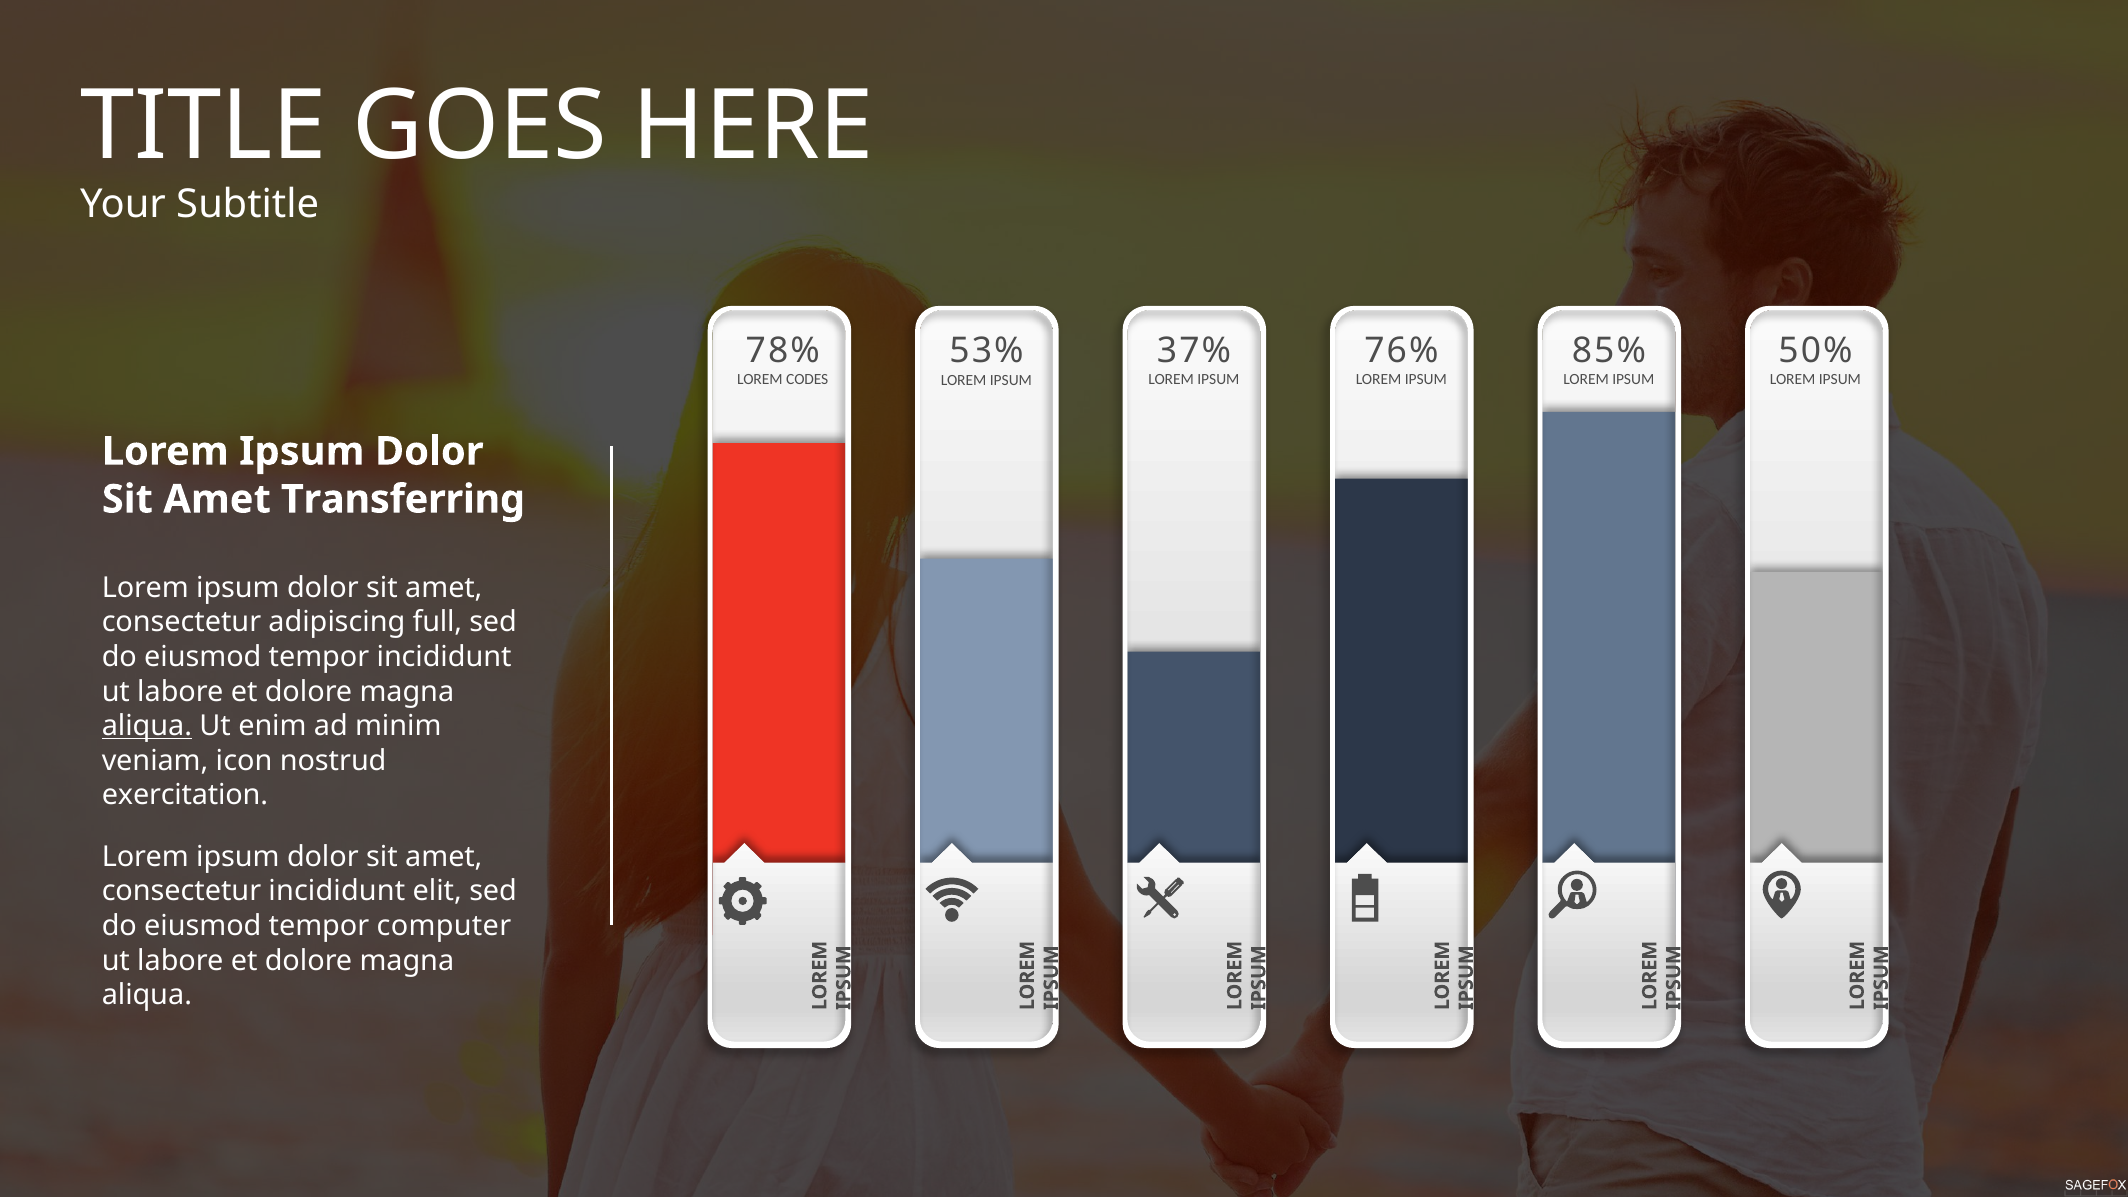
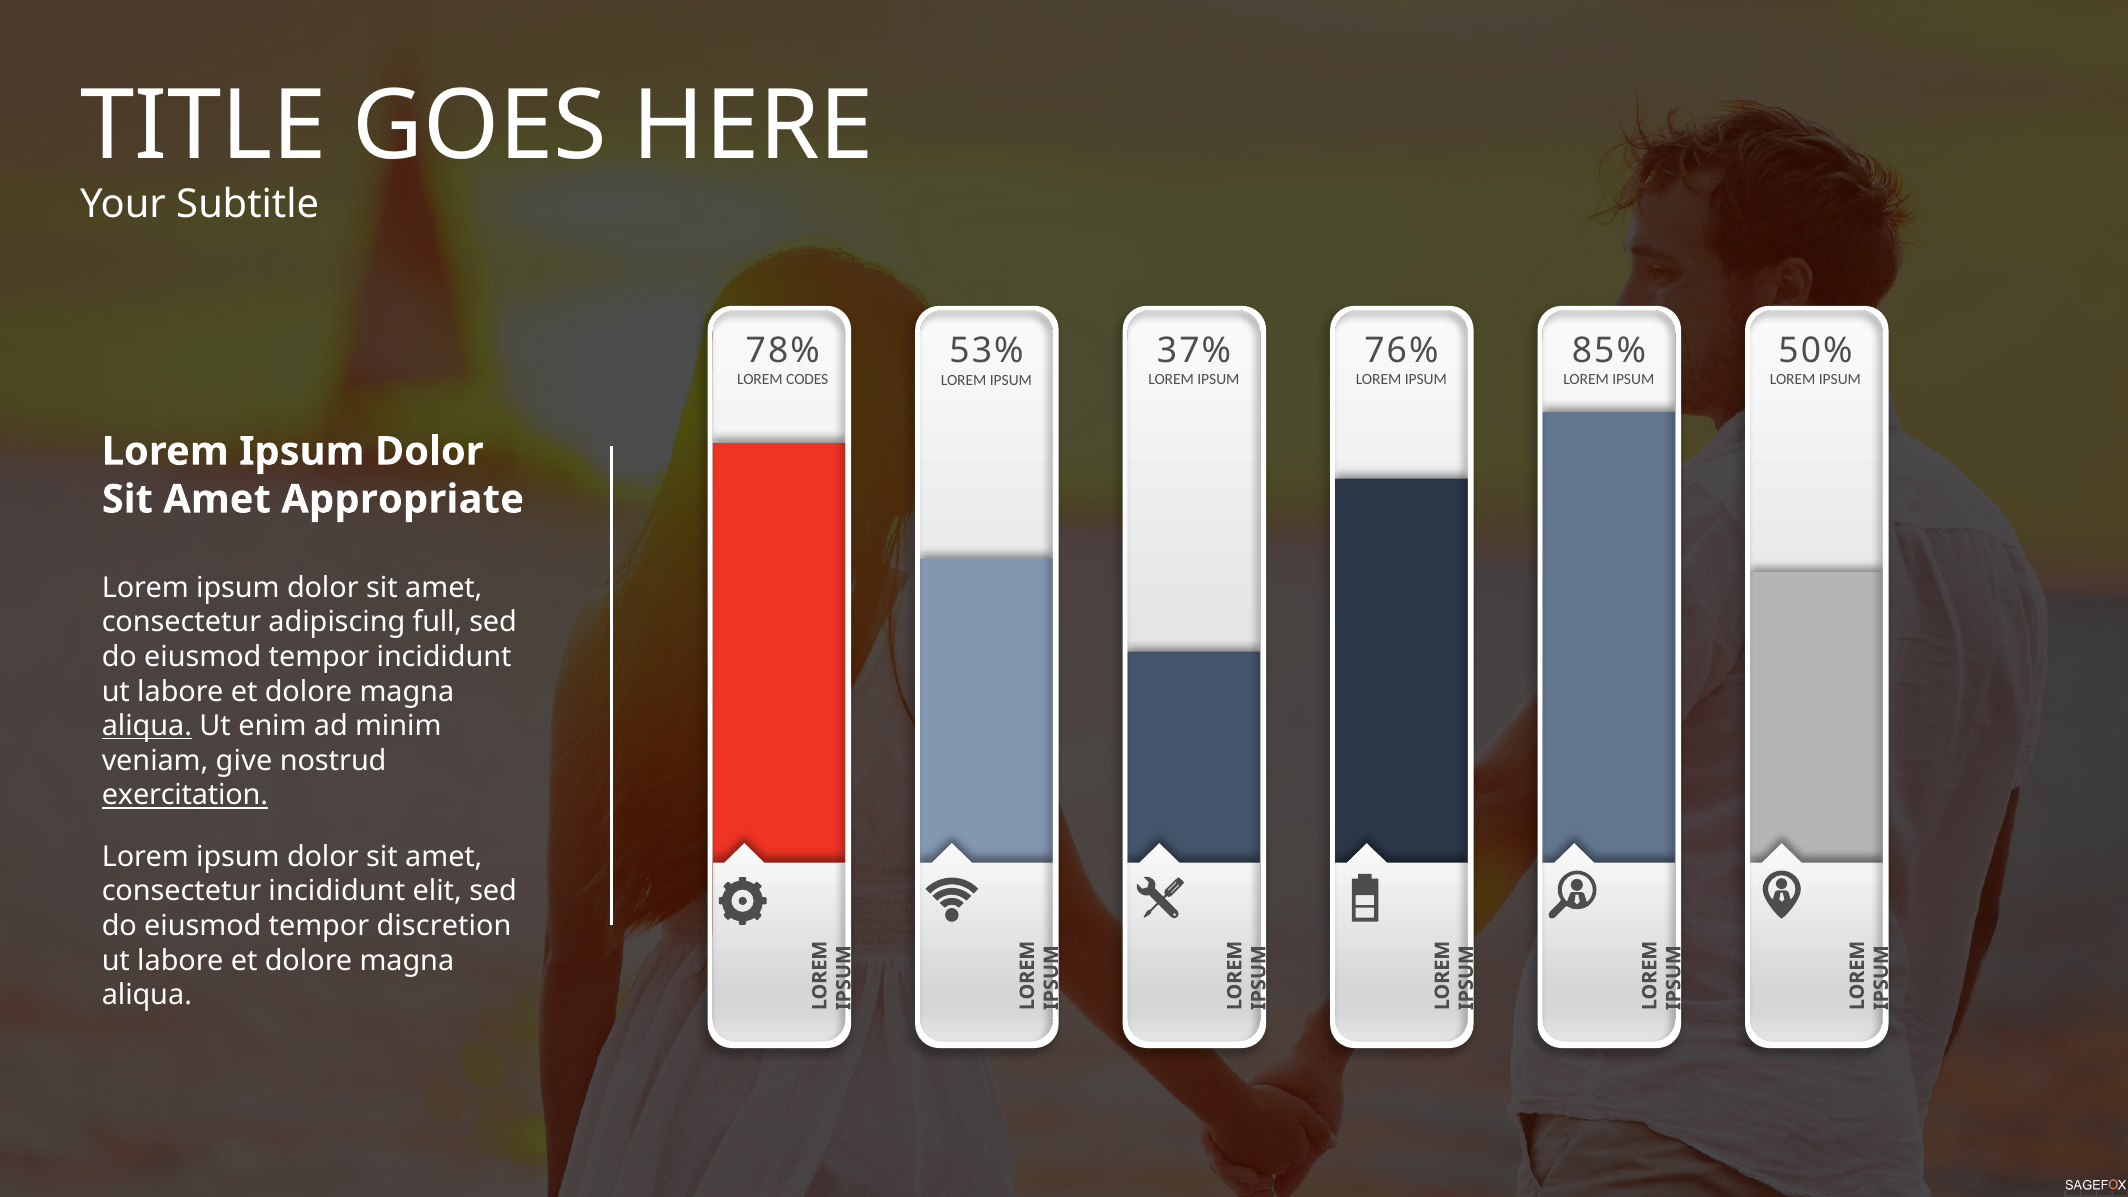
Transferring: Transferring -> Appropriate (403, 499)
icon: icon -> give (244, 761)
exercitation underline: none -> present (185, 795)
computer: computer -> discretion (444, 926)
